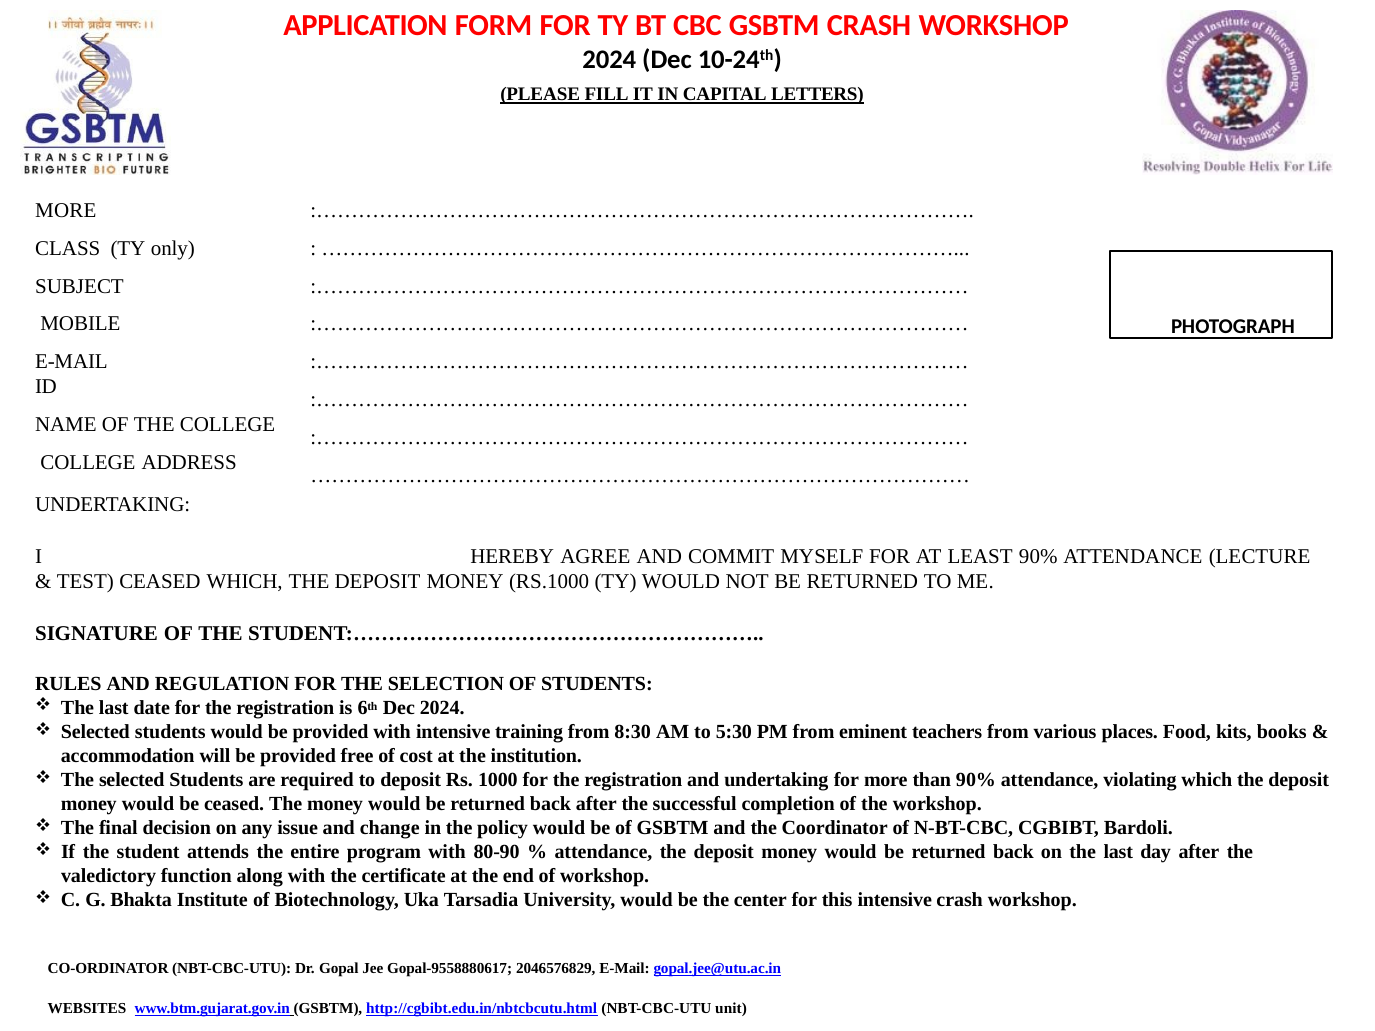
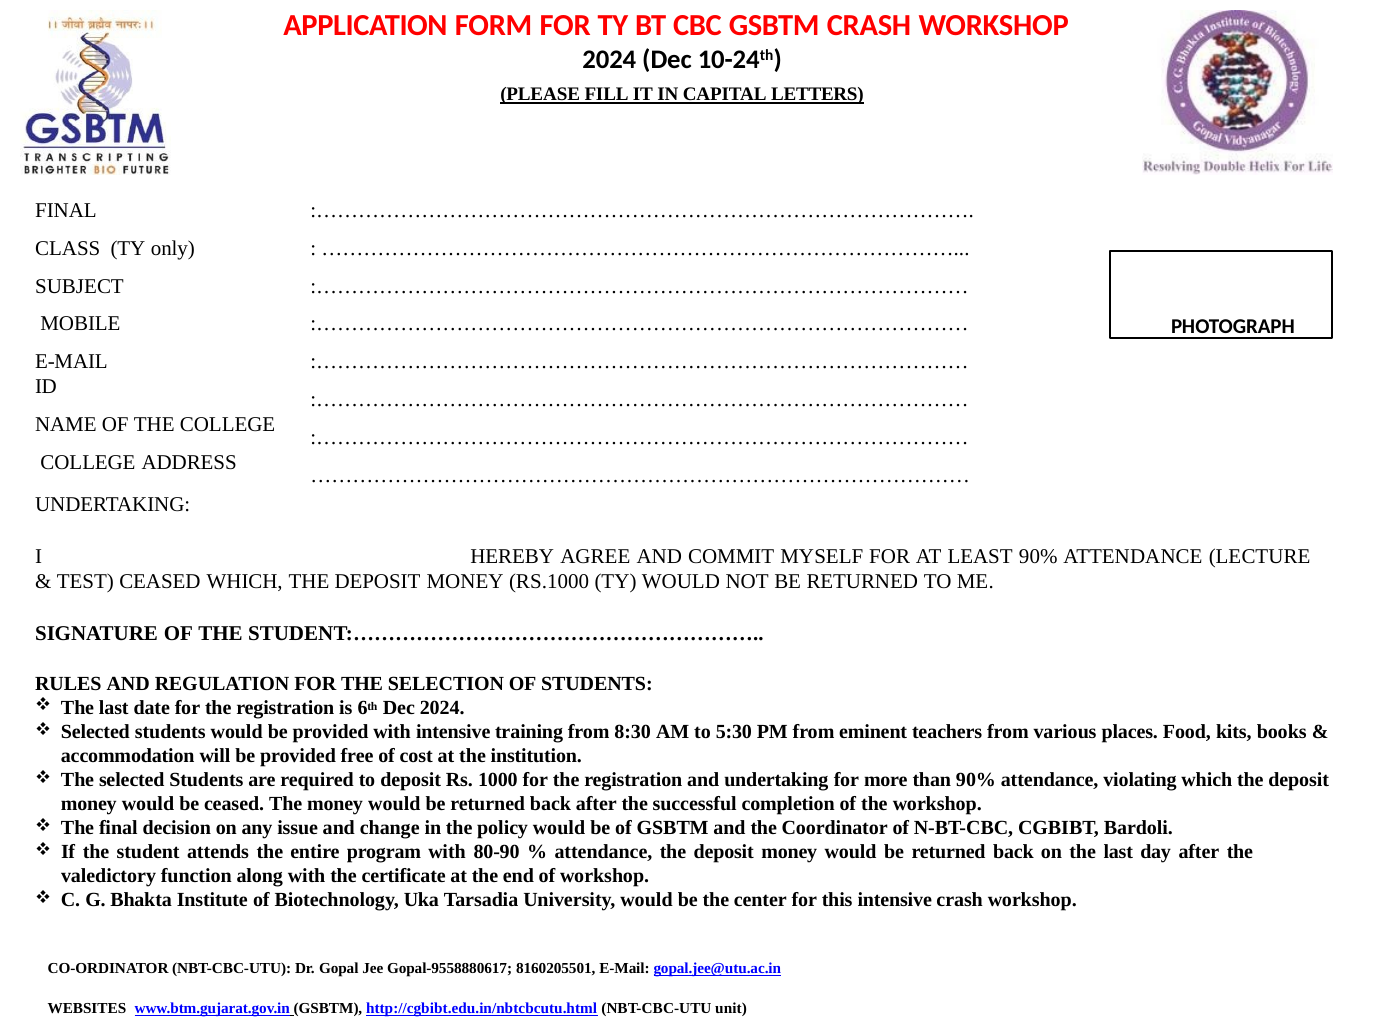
MORE: MORE -> FINAL (66, 211)
2046576829: 2046576829 -> 8160205501 (556, 969)
